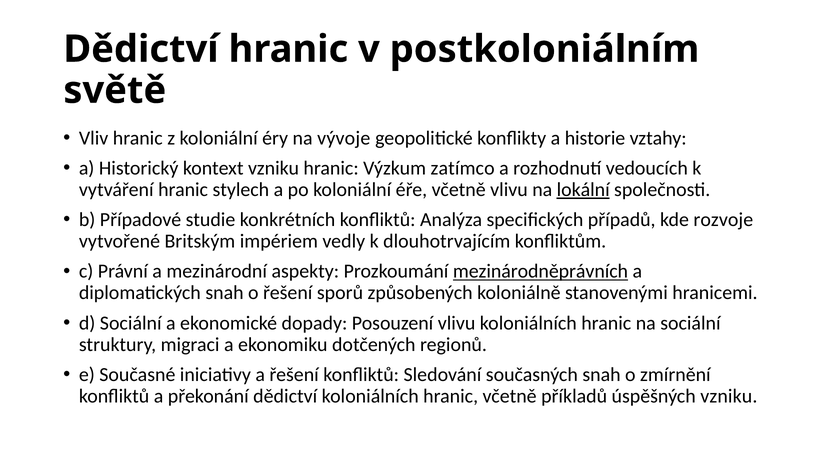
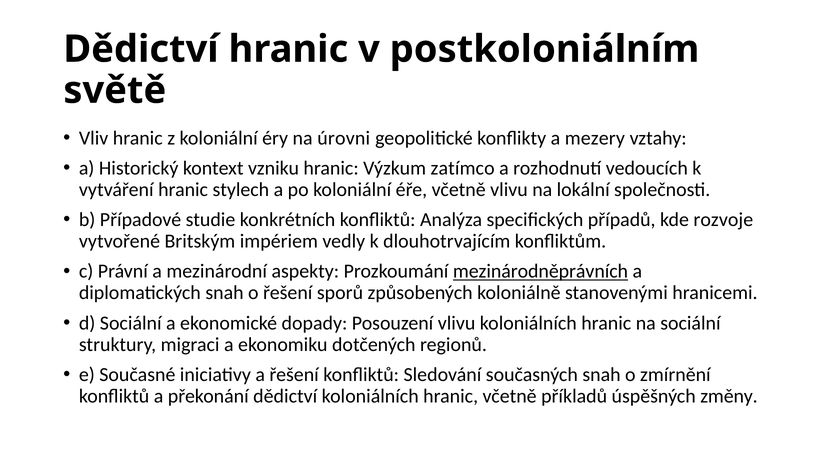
vývoje: vývoje -> úrovni (344, 138)
historie: historie -> mezery (595, 138)
lokální underline: present -> none (583, 190)
úspěšných vzniku: vzniku -> změny (729, 396)
